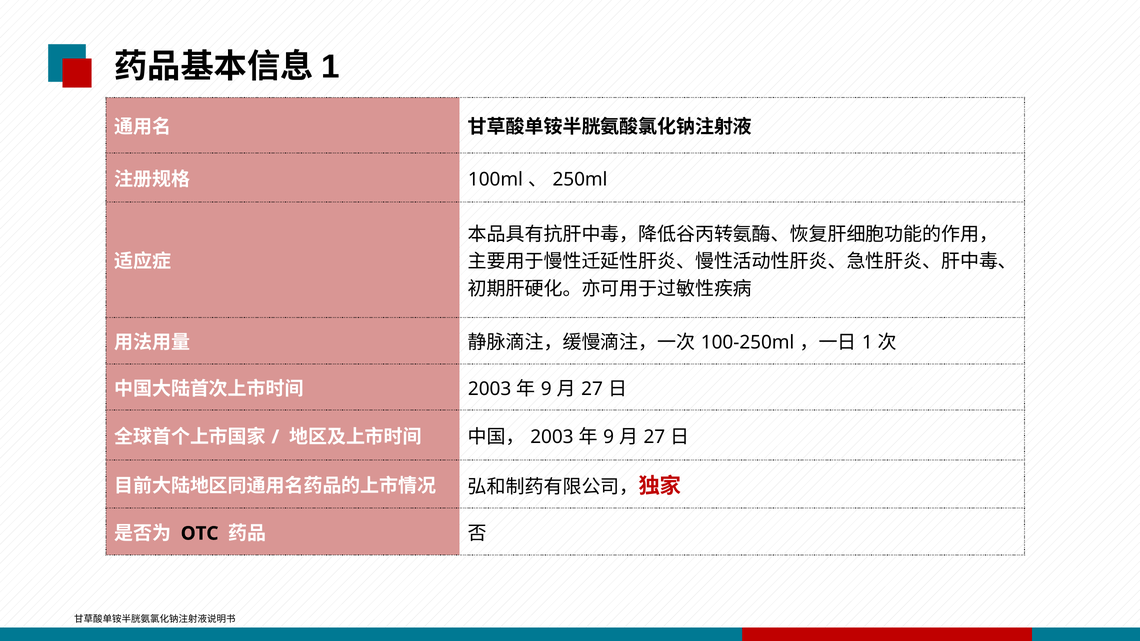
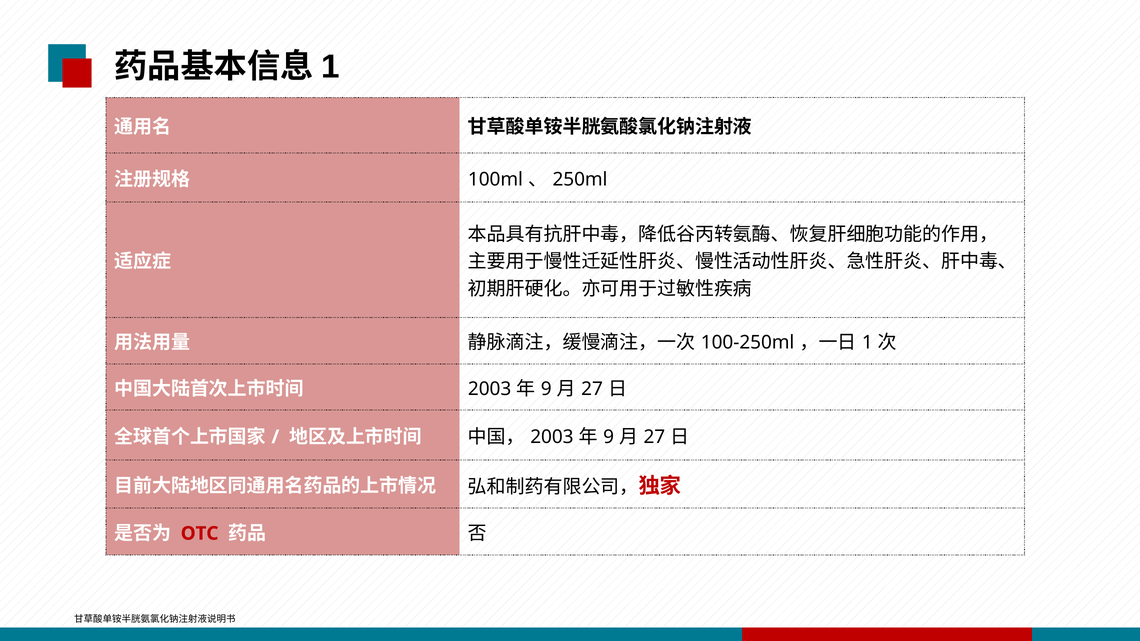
OTC colour: black -> red (200, 534)
